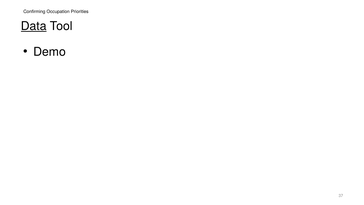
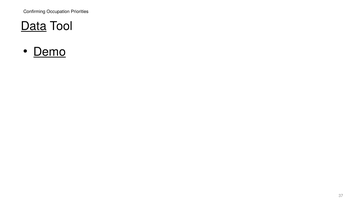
Demo underline: none -> present (50, 52)
